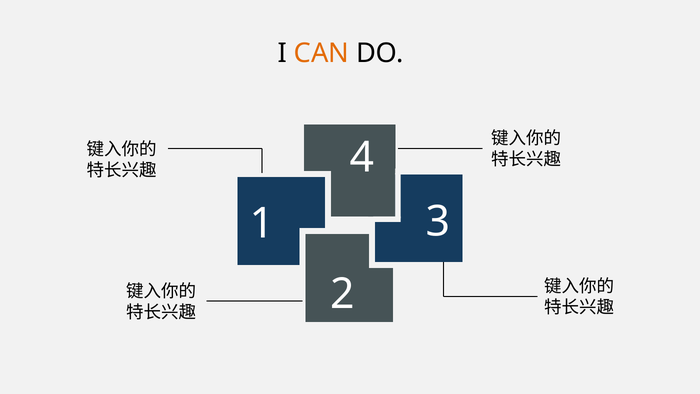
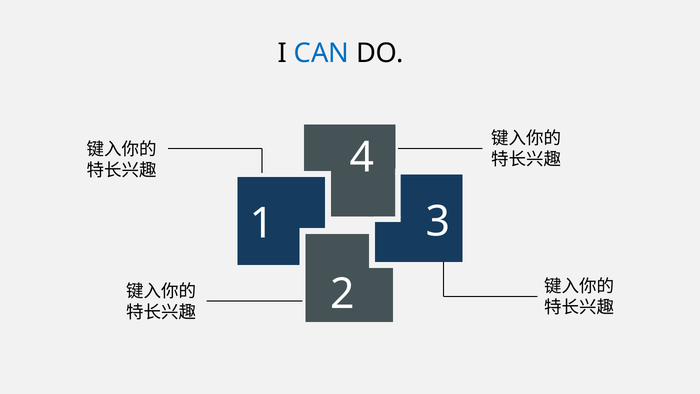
CAN colour: orange -> blue (321, 53)
